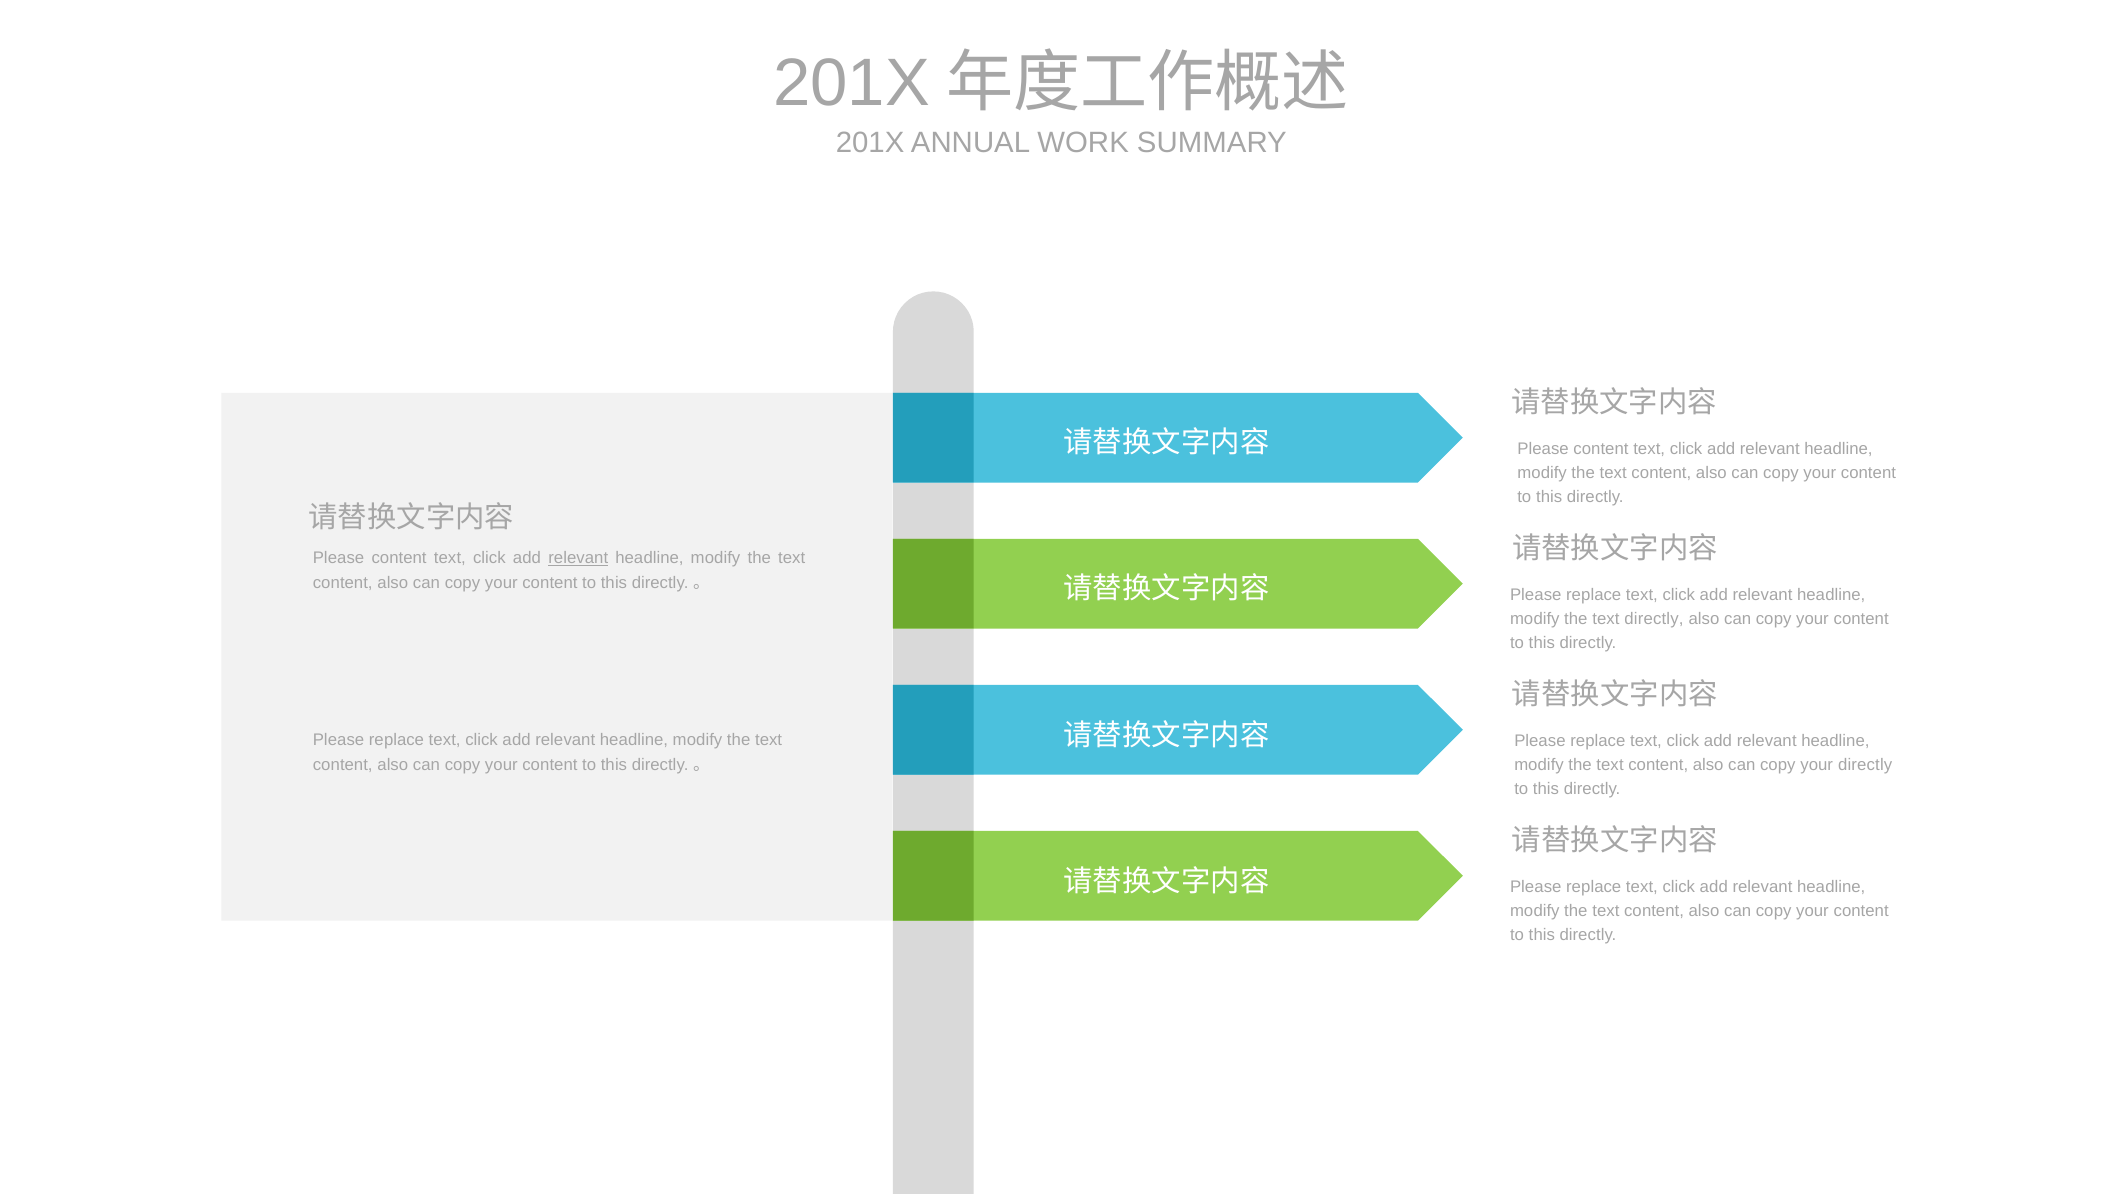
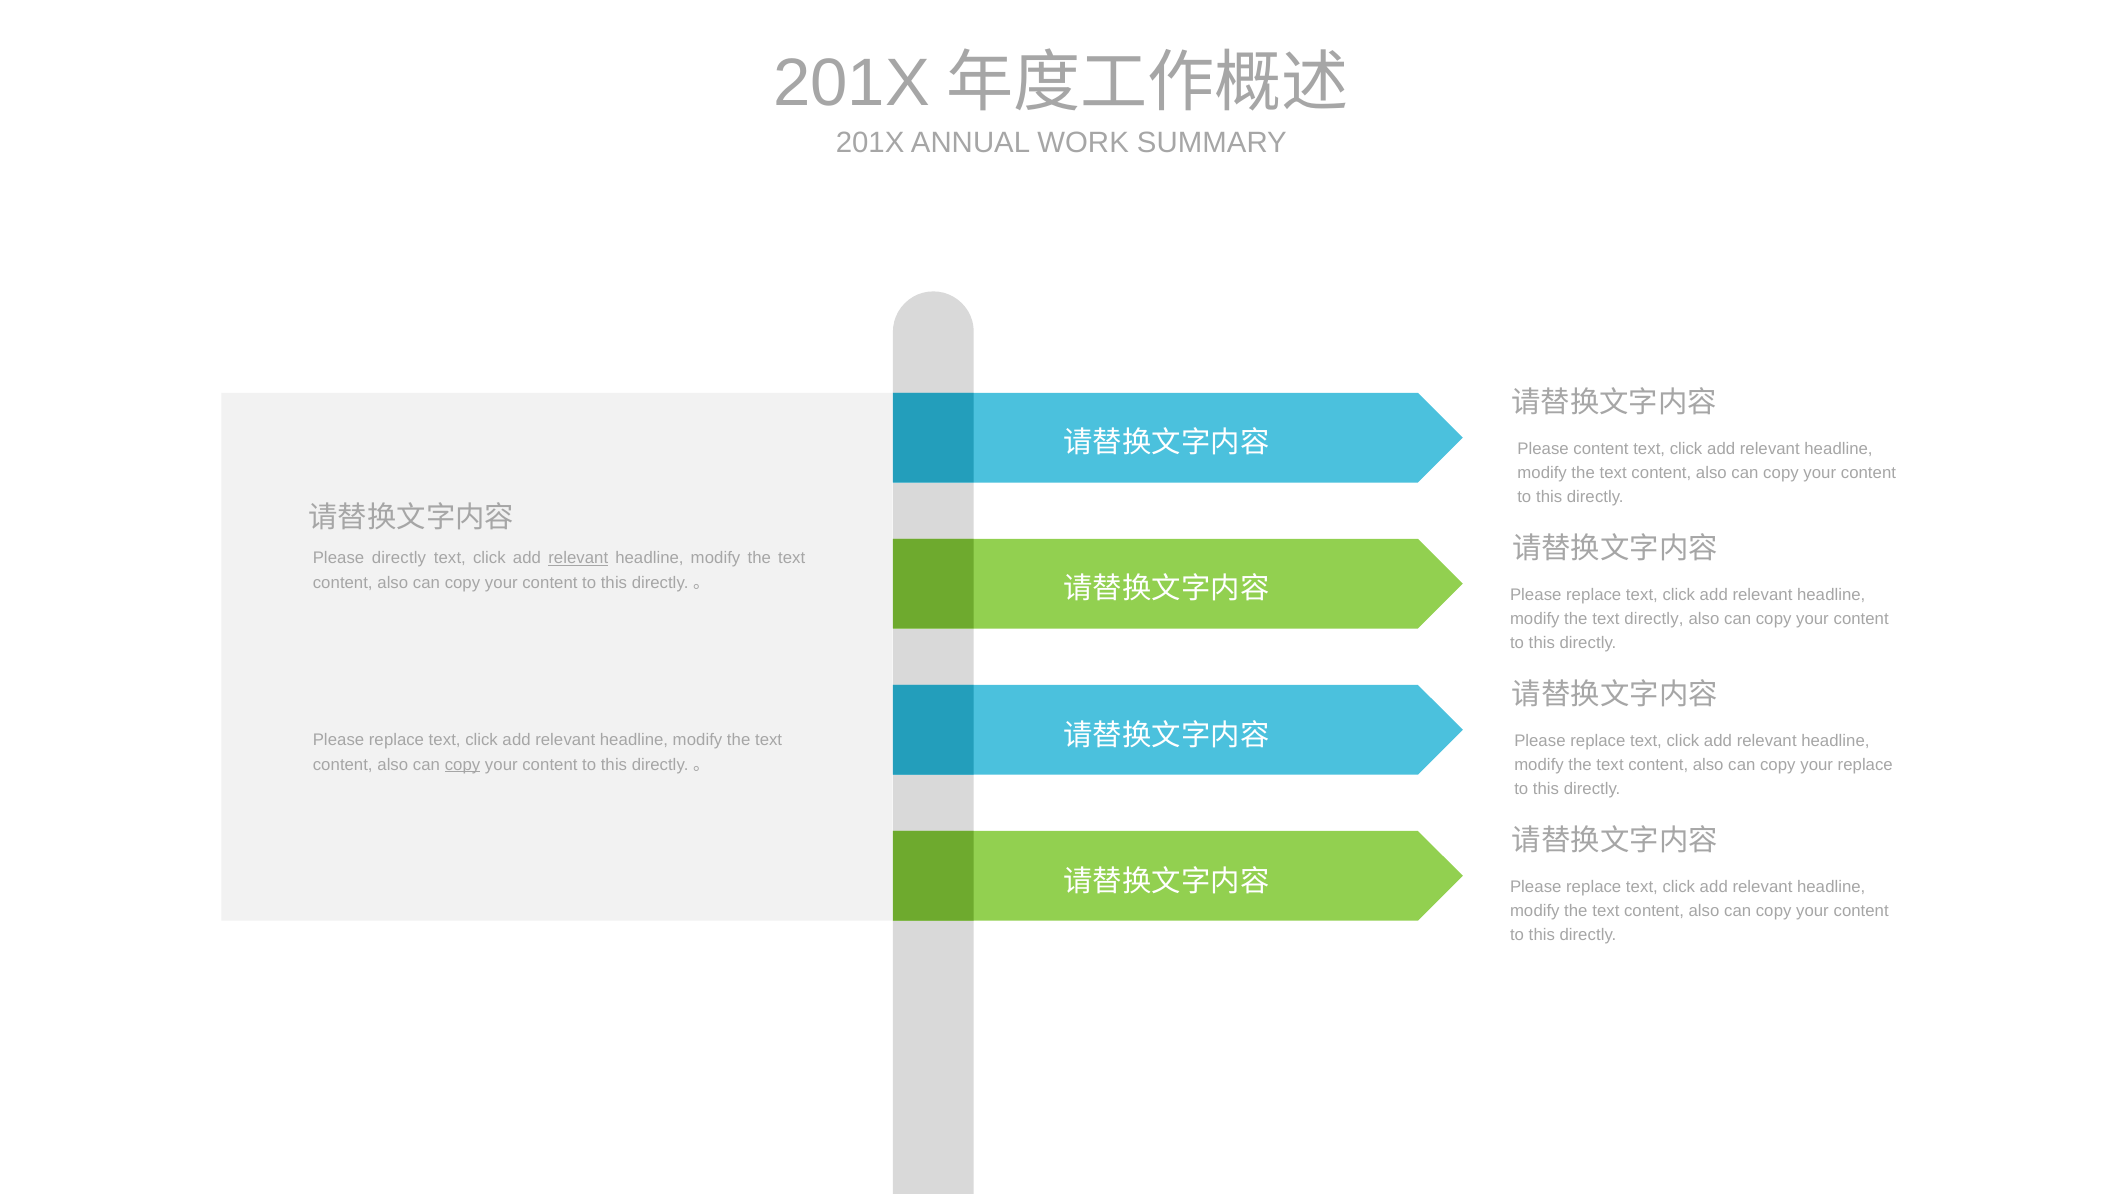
content: content -> directly (399, 559)
copy underline: none -> present (463, 765)
your directly: directly -> replace (1865, 765)
